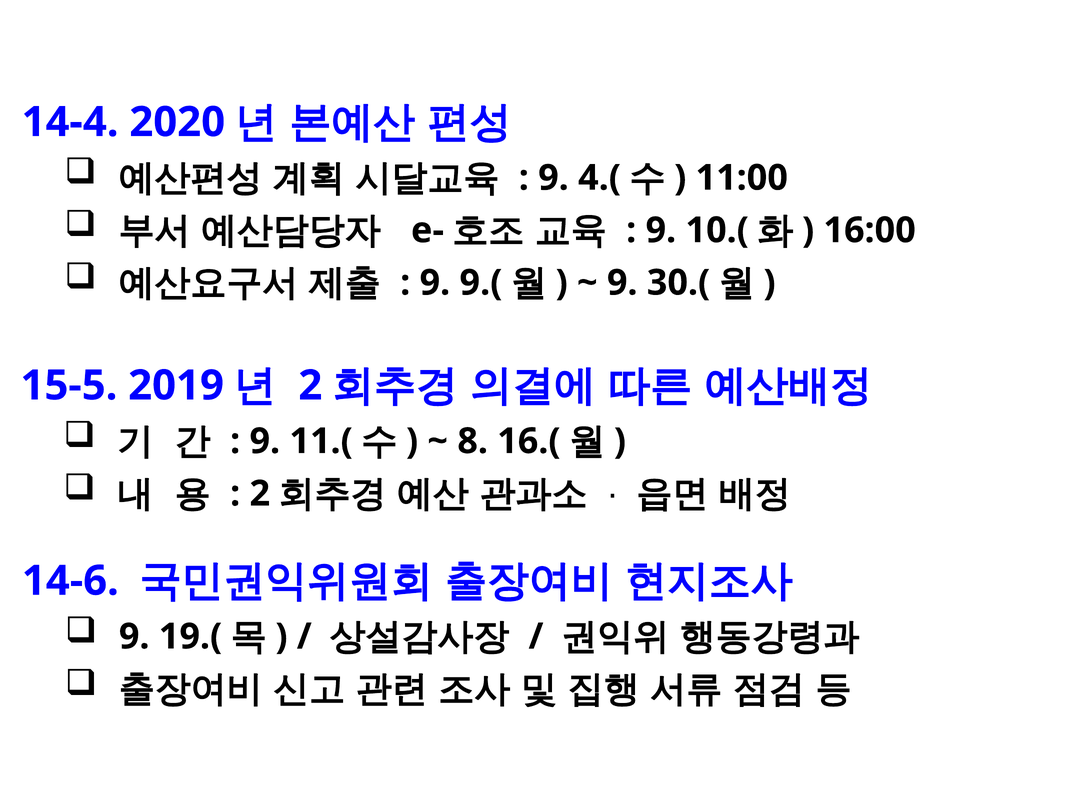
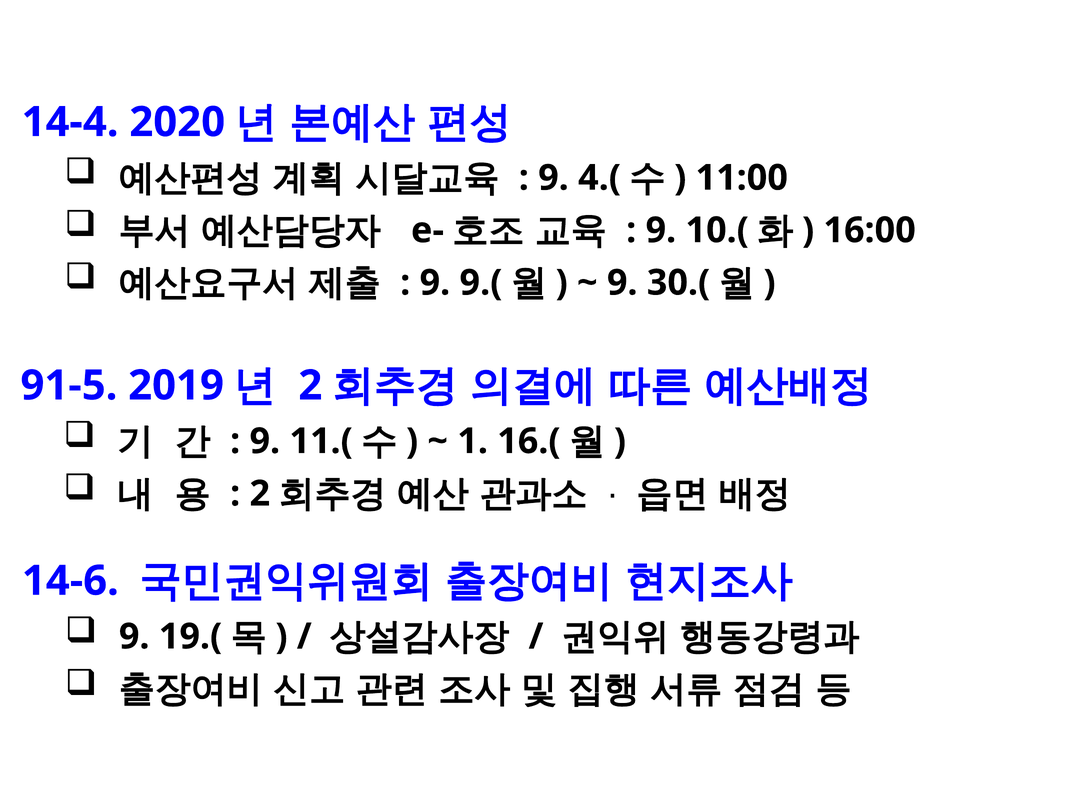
15-5: 15-5 -> 91-5 (69, 385)
8: 8 -> 1 (473, 441)
